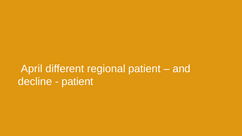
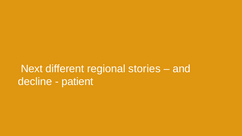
April: April -> Next (32, 69)
regional patient: patient -> stories (144, 69)
